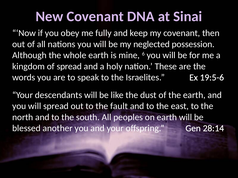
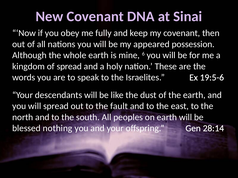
neglected: neglected -> appeared (151, 44)
another: another -> nothing (58, 129)
